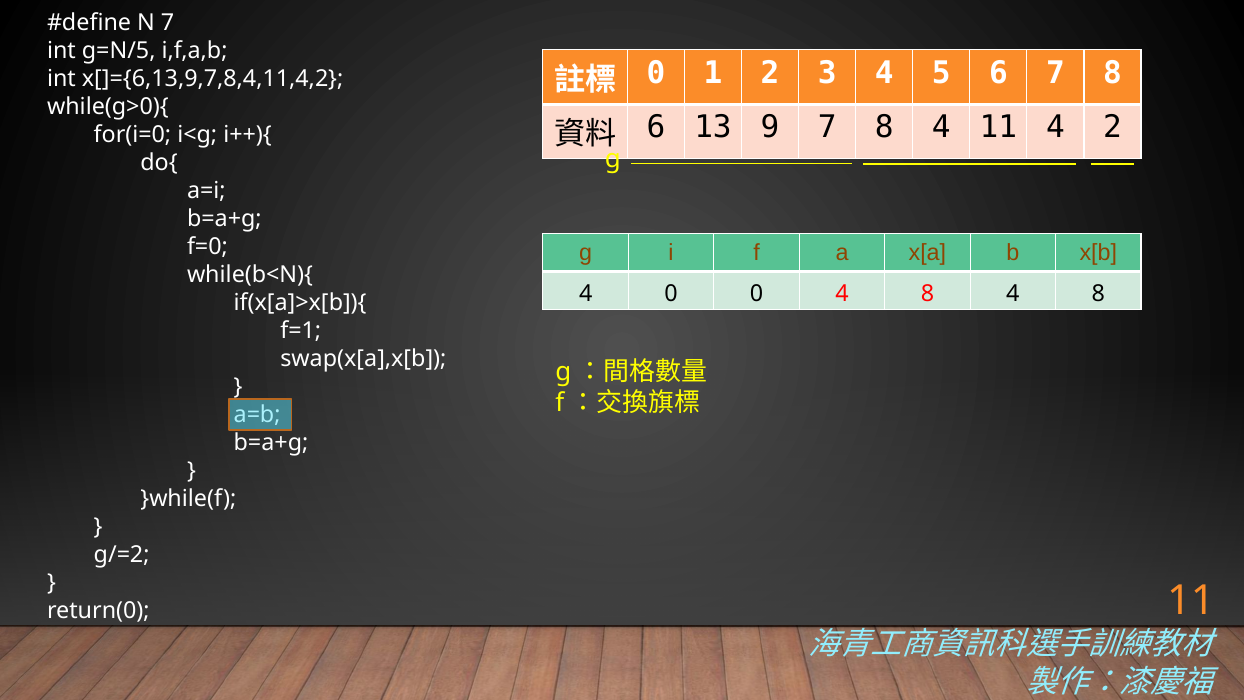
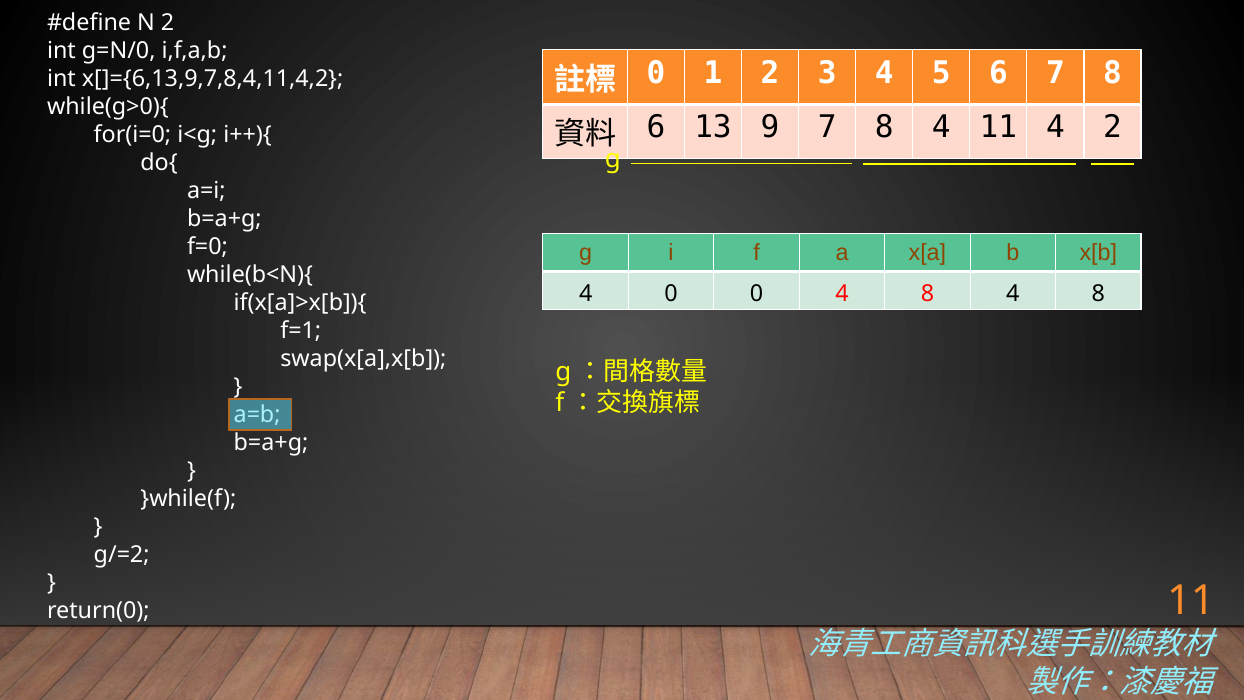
N 7: 7 -> 2 (168, 23)
g=N/5: g=N/5 -> g=N/0 (119, 51)
